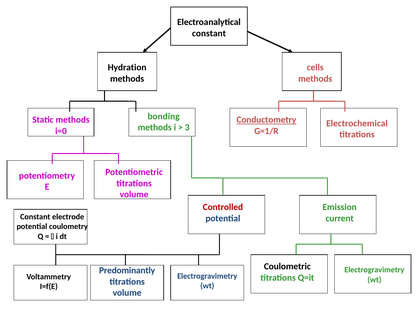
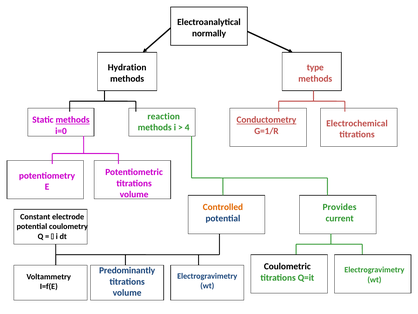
constant: constant -> normally (209, 33)
cells: cells -> type (315, 67)
bonding: bonding -> reaction (164, 116)
methods underline: none -> present (73, 120)
3: 3 -> 4 (187, 127)
Controlled colour: red -> orange (223, 207)
Emission: Emission -> Provides (340, 207)
